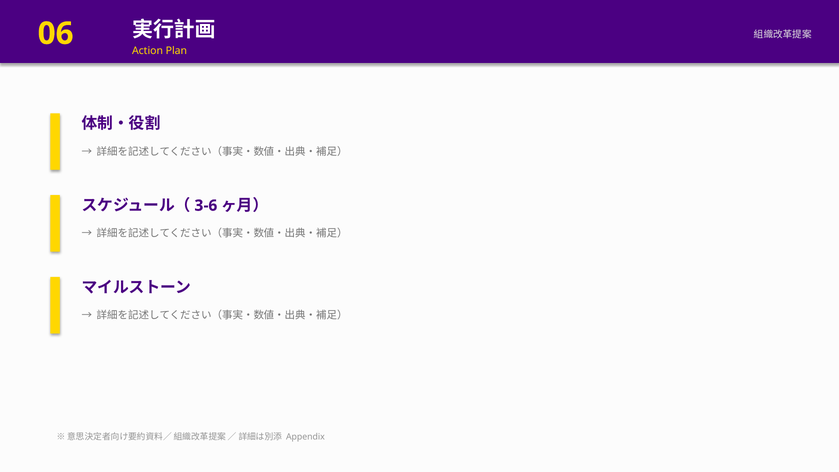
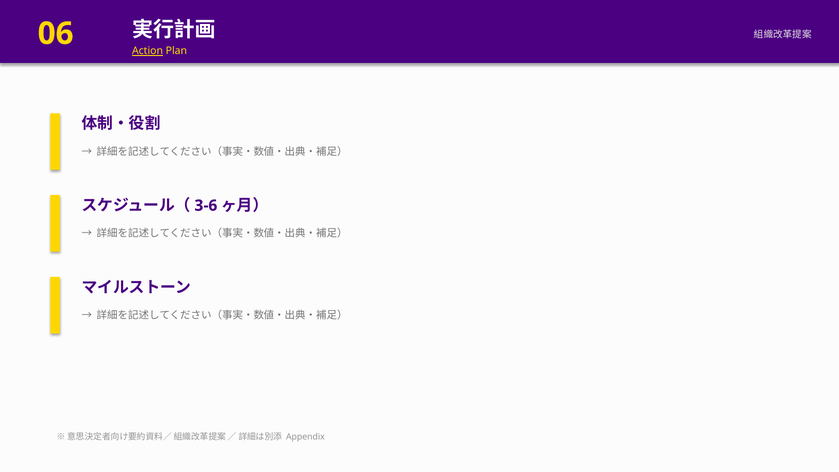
Action underline: none -> present (148, 51)
